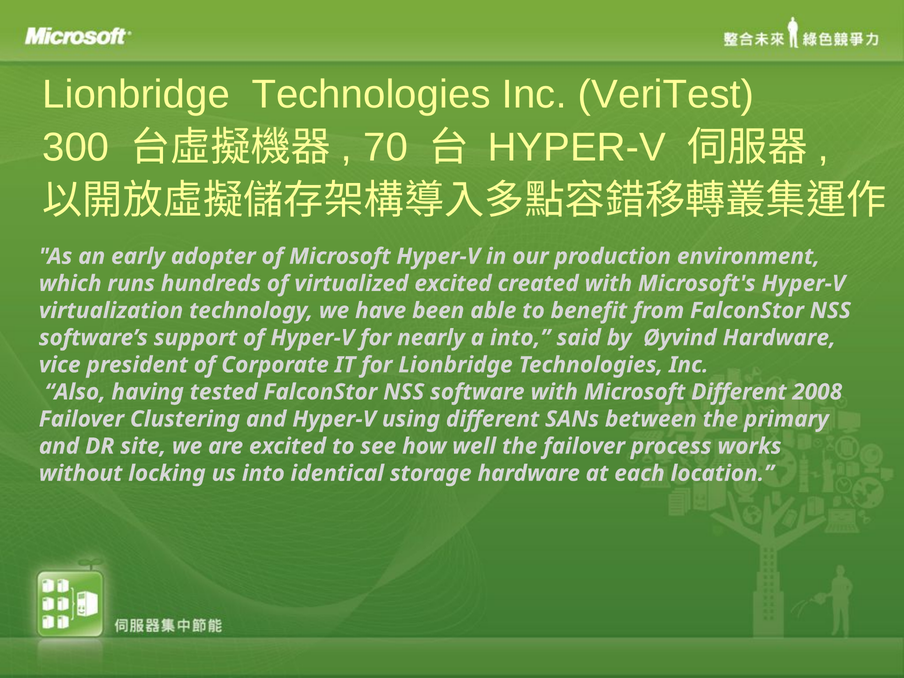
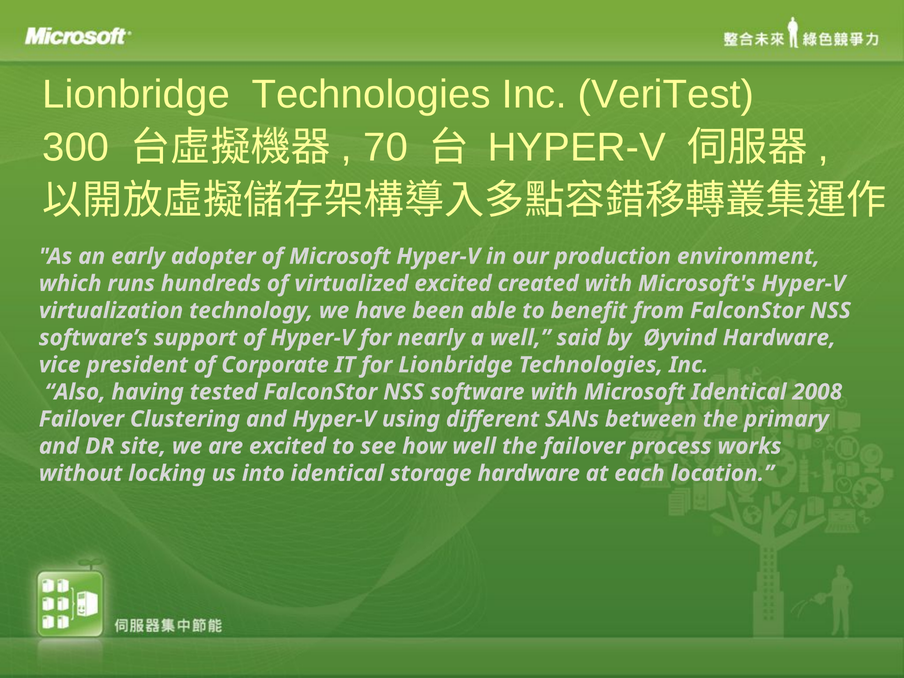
a into: into -> well (520, 338)
Microsoft Different: Different -> Identical (739, 392)
